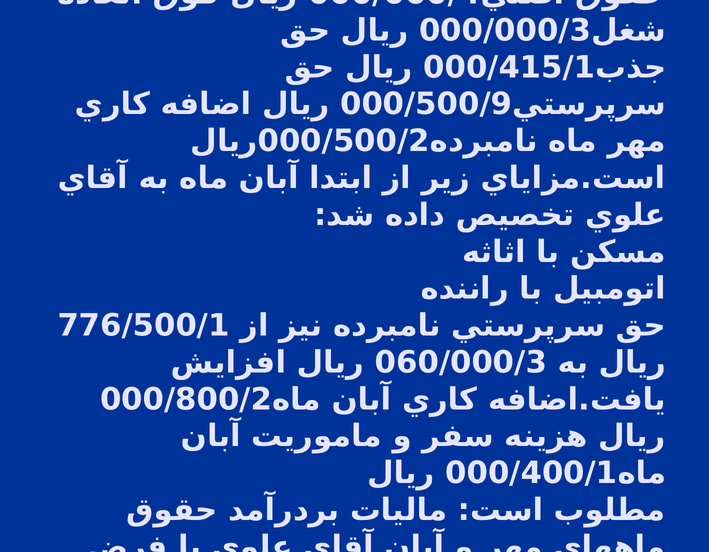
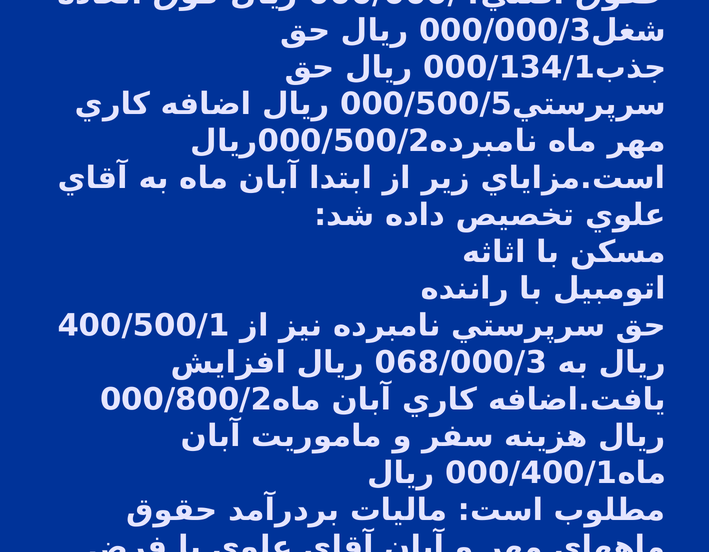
000/415/1: 000/415/1 -> 000/134/1 (509, 67)
000/500/9: 000/500/9 -> 000/500/5 (426, 104)
776/500/1: 776/500/1 -> 400/500/1 (144, 326)
060/000/3: 060/000/3 -> 068/000/3 (461, 363)
